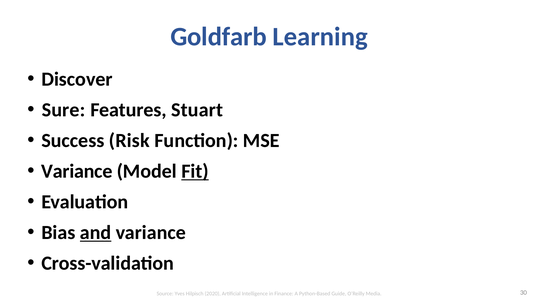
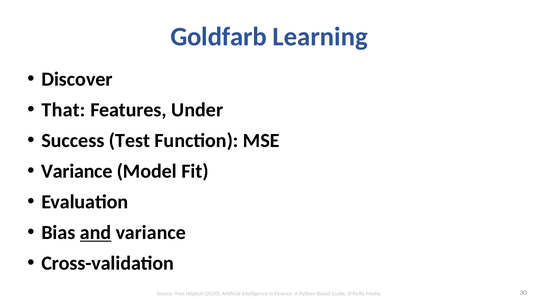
Sure: Sure -> That (64, 110)
Stuart: Stuart -> Under (197, 110)
Risk: Risk -> Test (129, 141)
Fit underline: present -> none (195, 171)
